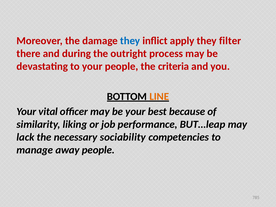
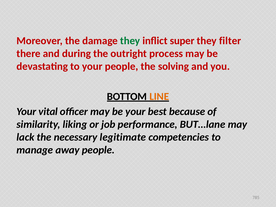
they colour: blue -> green (130, 41)
apply: apply -> super (182, 41)
criteria: criteria -> solving (174, 66)
BUT…leap: BUT…leap -> BUT…lane (203, 124)
sociability: sociability -> legitimate (123, 137)
